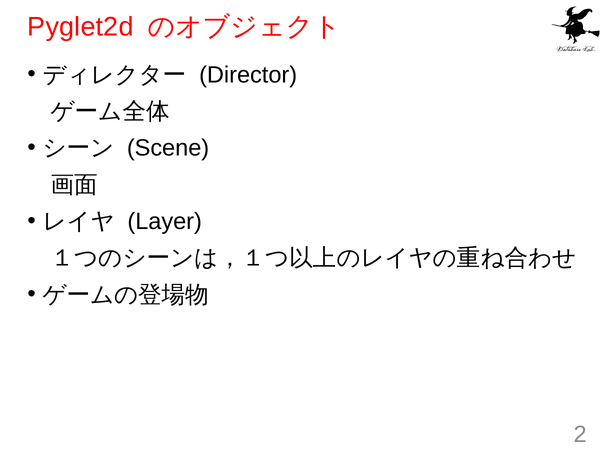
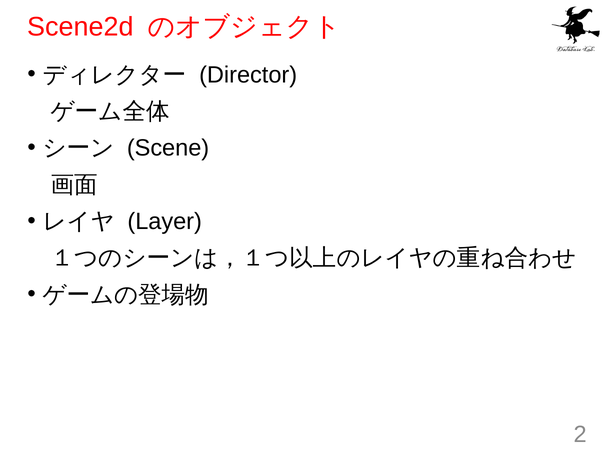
Pyglet2d: Pyglet2d -> Scene2d (81, 27)
